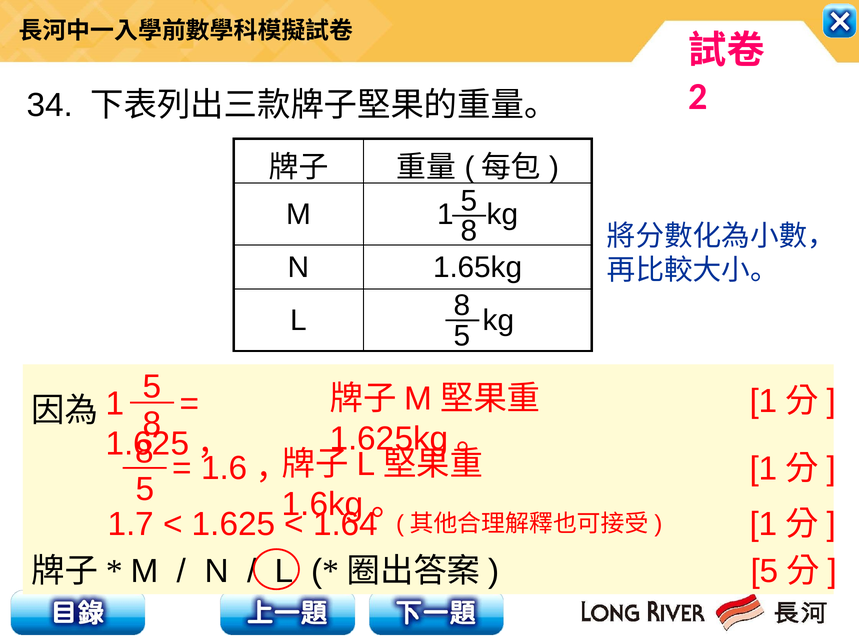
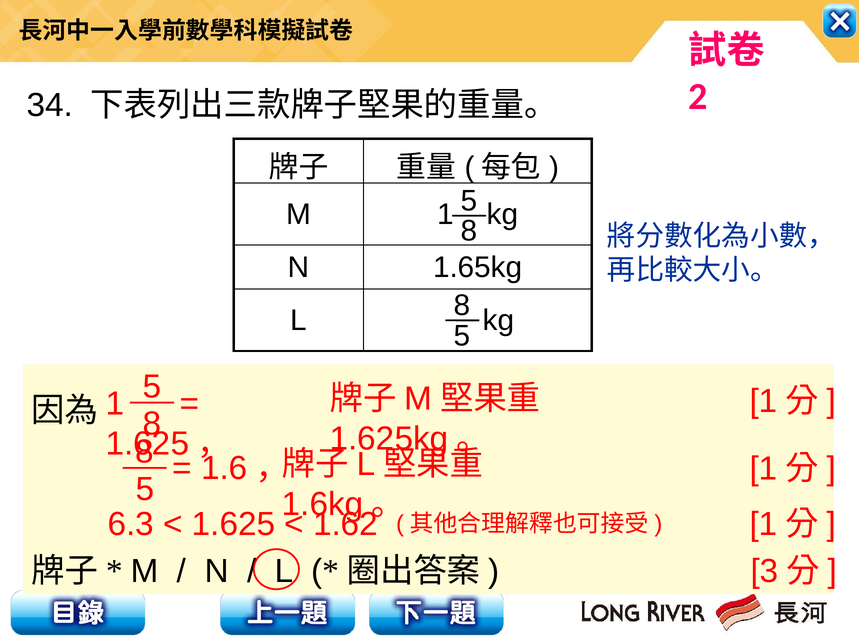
1.7: 1.7 -> 6.3 (131, 525)
1.64: 1.64 -> 1.62 (346, 525)
5: 5 -> 3 (765, 572)
